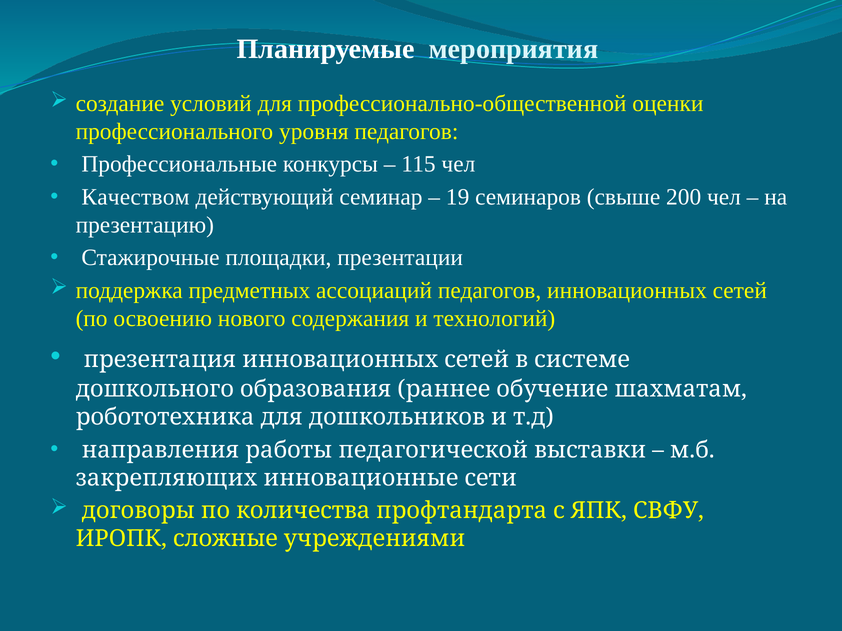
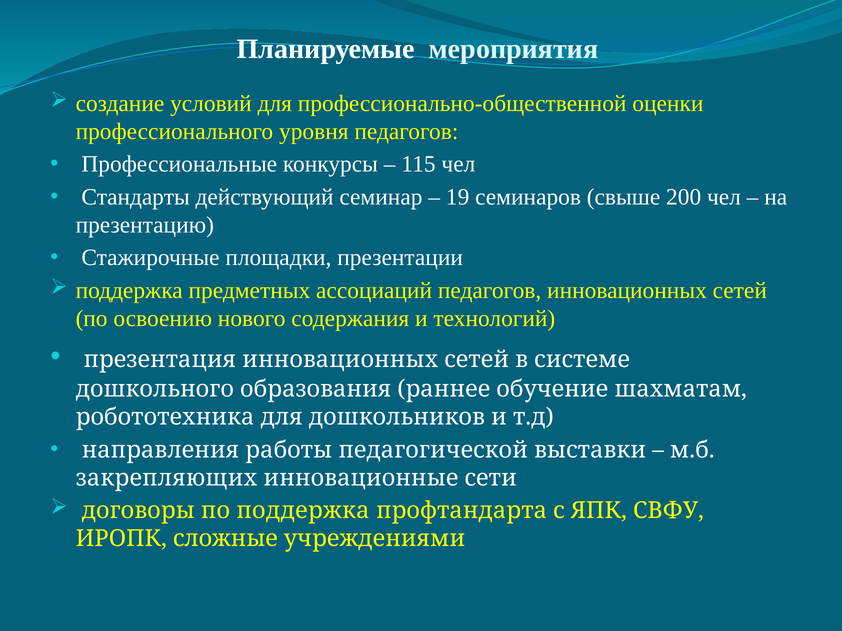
Качеством: Качеством -> Стандарты (136, 197)
по количества: количества -> поддержка (303, 511)
